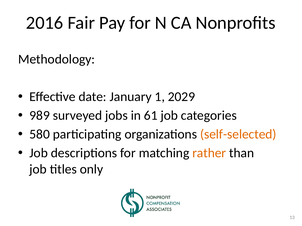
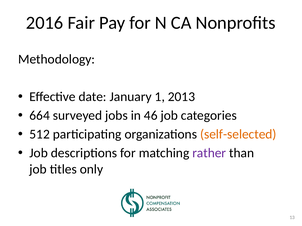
2029: 2029 -> 2013 (181, 97)
989: 989 -> 664 (40, 116)
61: 61 -> 46 (151, 116)
580: 580 -> 512 (40, 135)
rather colour: orange -> purple (209, 153)
